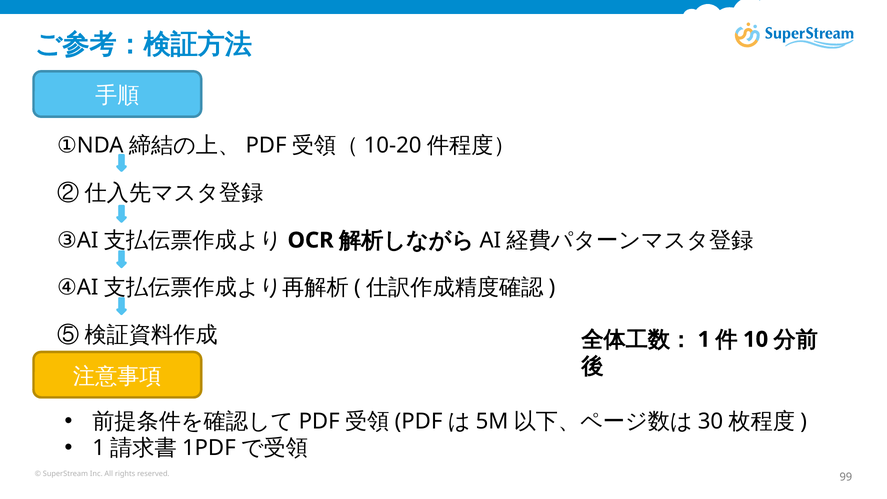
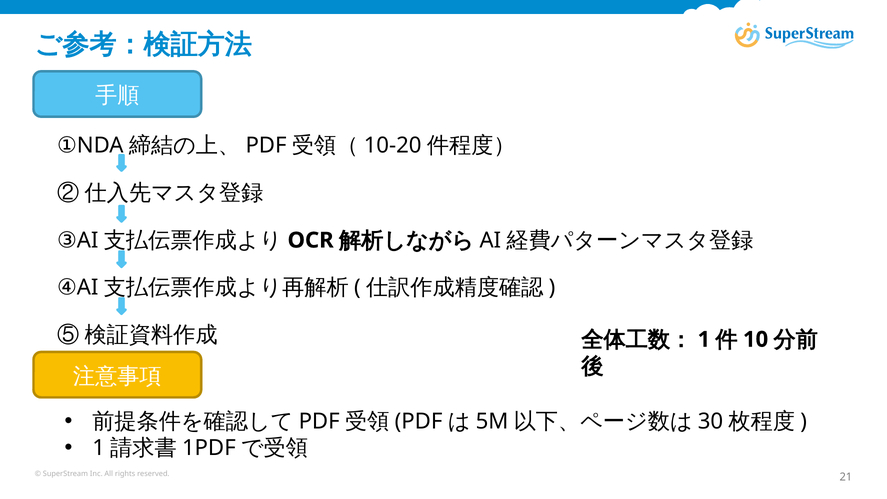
99: 99 -> 21 (846, 477)
